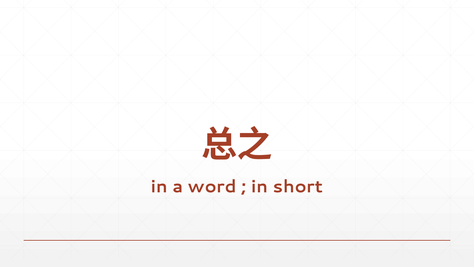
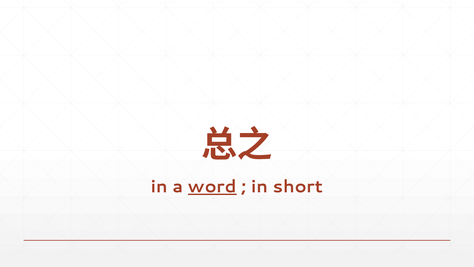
word underline: none -> present (212, 186)
